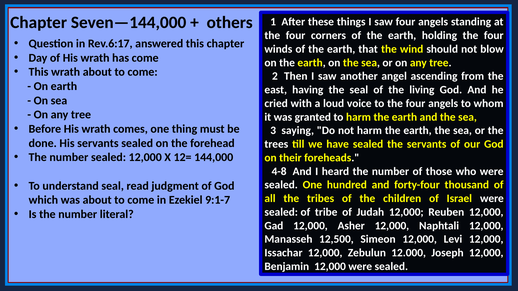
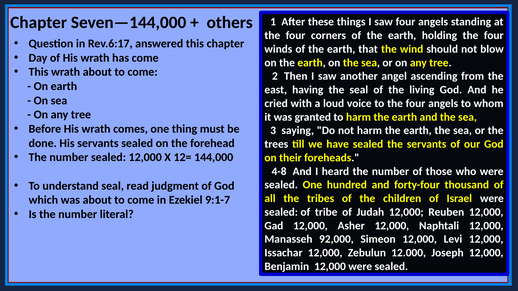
12,500: 12,500 -> 92,000 (336, 240)
